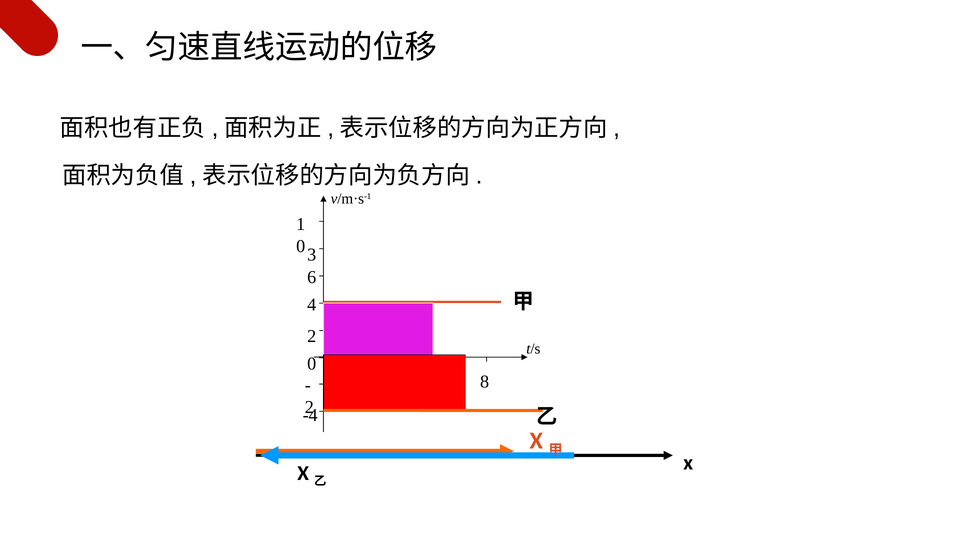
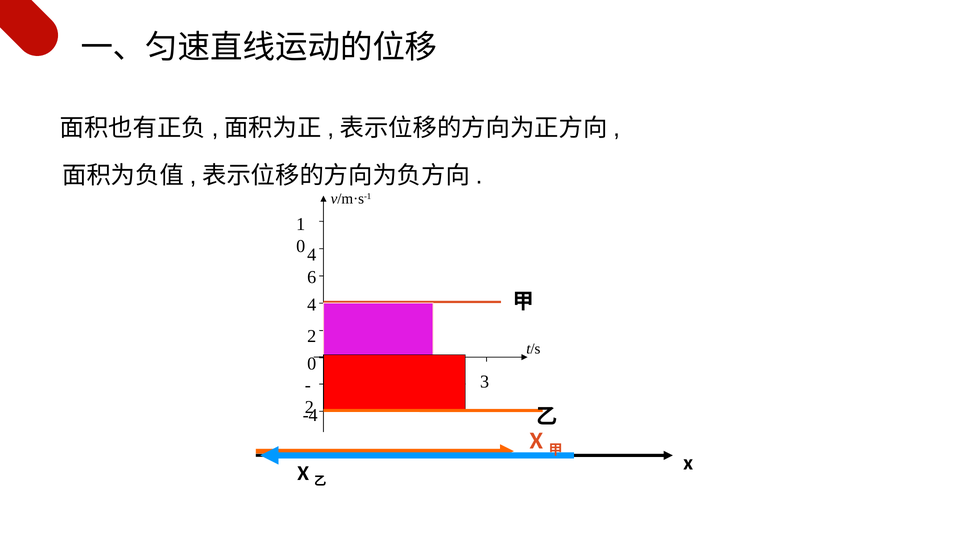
0 3: 3 -> 4 (312, 255)
8: 8 -> 3 (485, 382)
